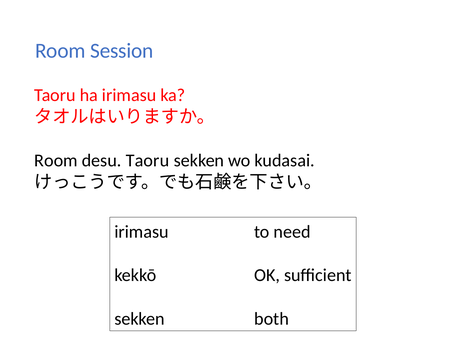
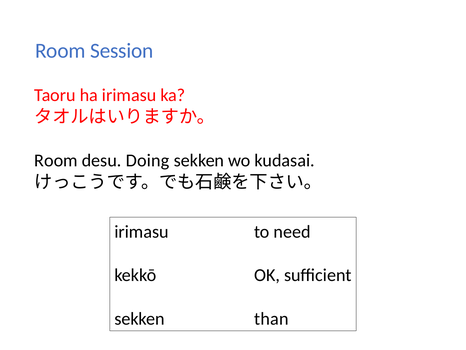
desu Taoru: Taoru -> Doing (147, 160)
both: both -> than (271, 318)
